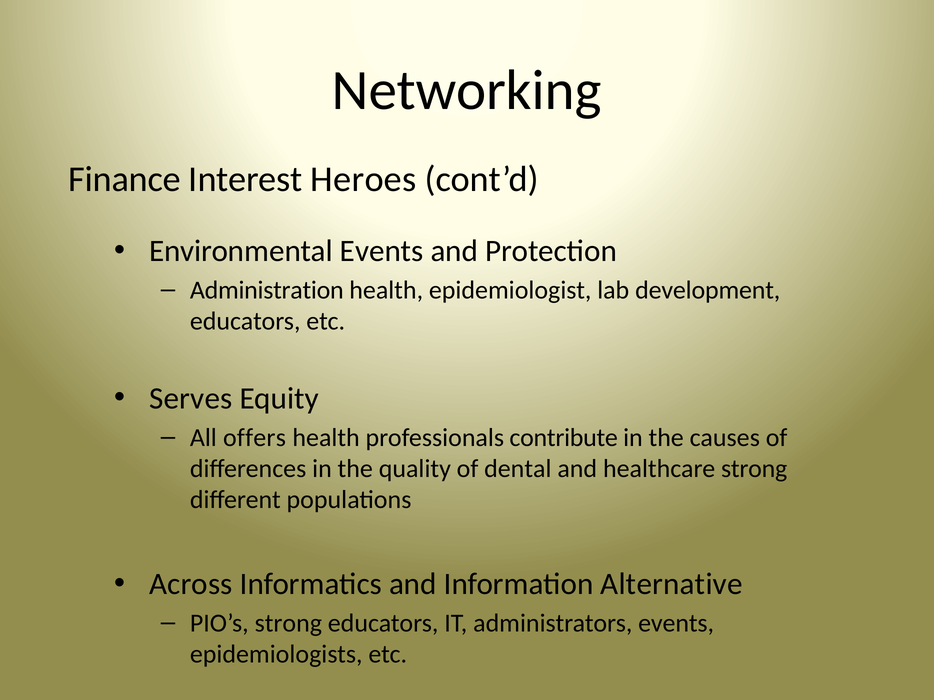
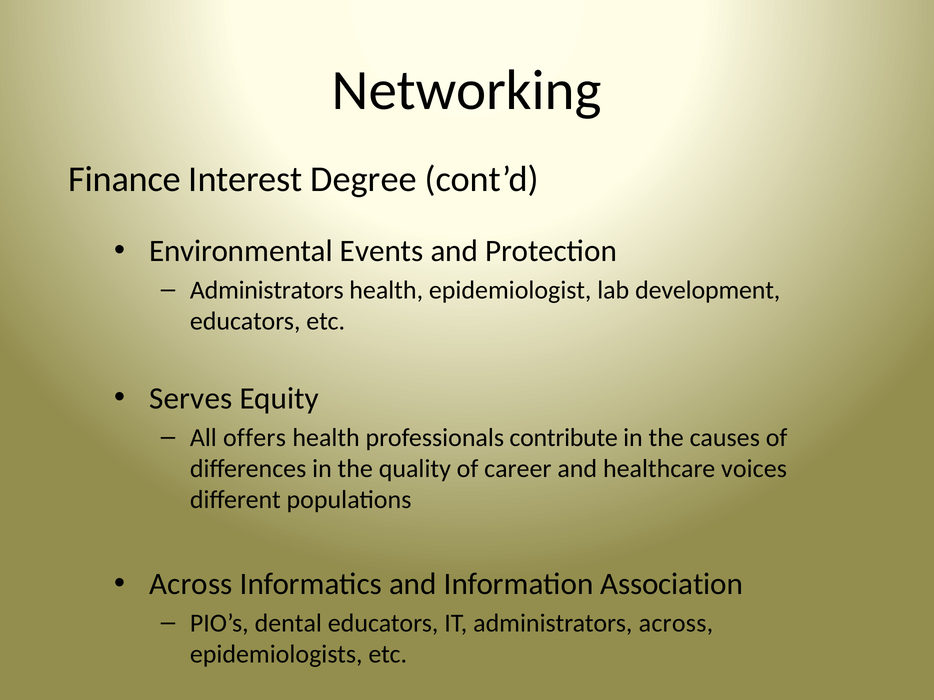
Heroes: Heroes -> Degree (364, 179)
Administration: Administration -> Administrators (267, 290)
dental: dental -> career (518, 469)
healthcare strong: strong -> voices (754, 469)
Alternative: Alternative -> Association (672, 585)
PIO’s strong: strong -> dental (288, 624)
administrators events: events -> across (676, 624)
